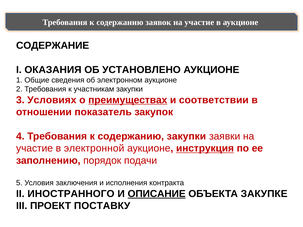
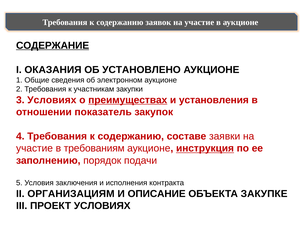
СОДЕРЖАНИЕ underline: none -> present (53, 46)
соответствии: соответствии -> установления (214, 100)
содержанию закупки: закупки -> составе (187, 136)
электронной: электронной -> требованиям (94, 149)
ИНОСТРАННОГО: ИНОСТРАННОГО -> ОРГАНИЗАЦИЯМ (71, 194)
ОПИСАНИЕ underline: present -> none (157, 194)
ПРОЕКТ ПОСТАВКУ: ПОСТАВКУ -> УСЛОВИЯХ (102, 206)
